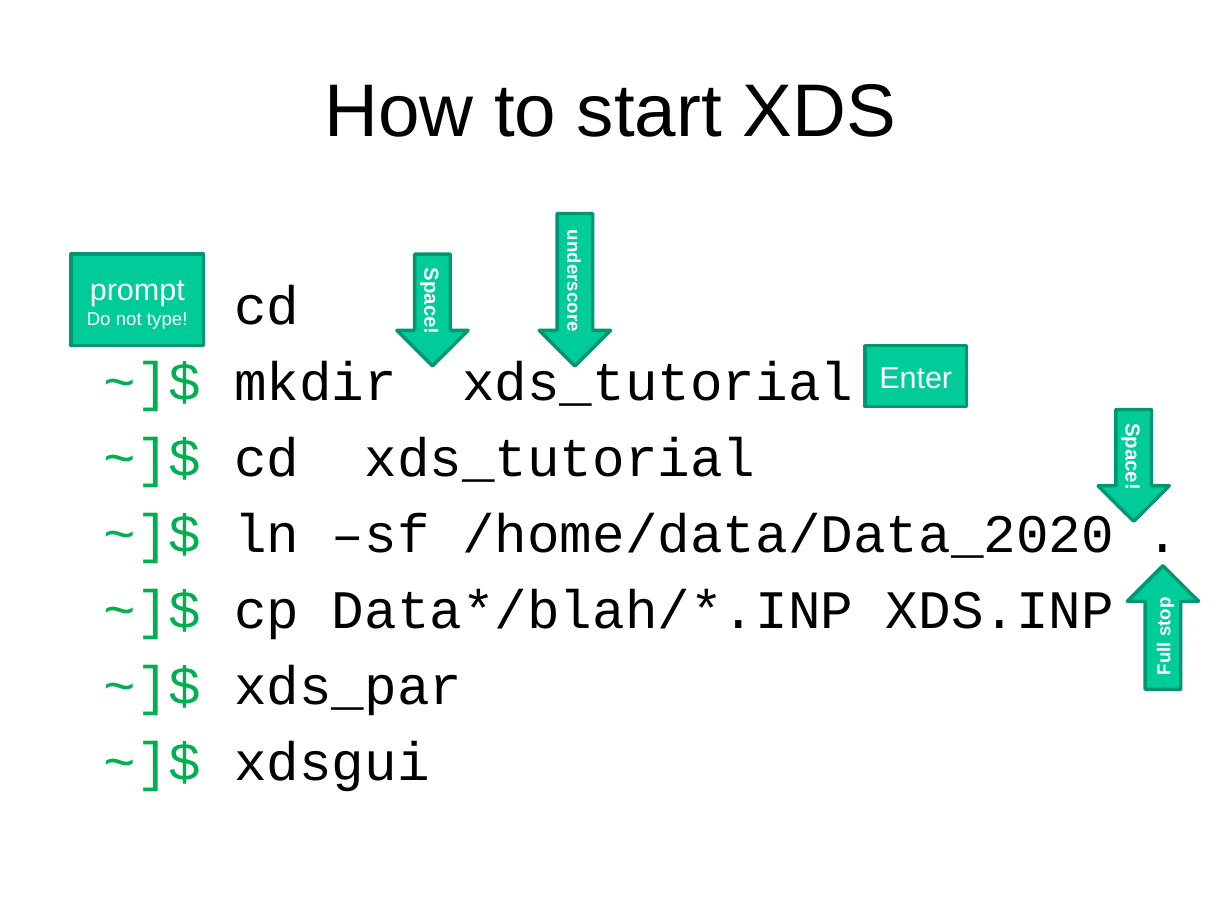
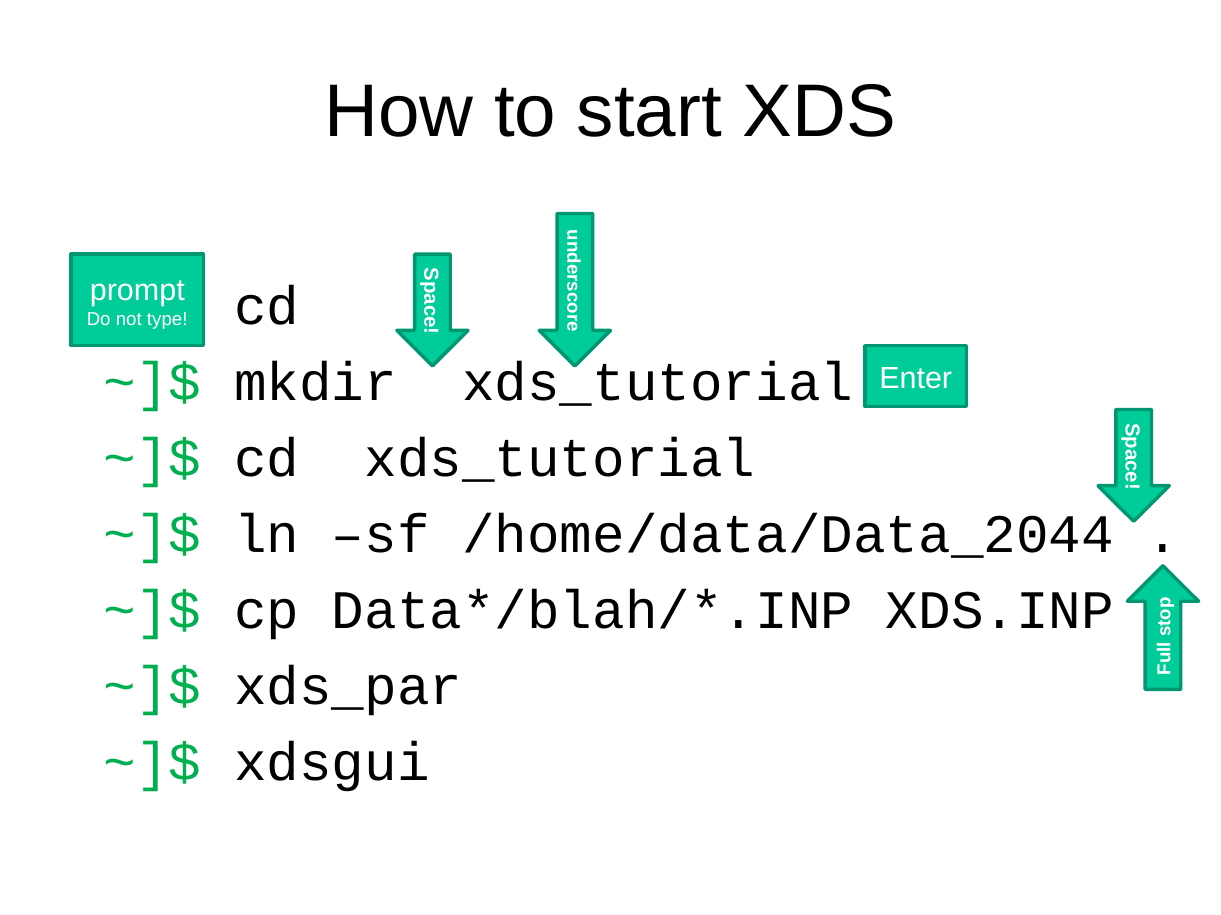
/home/data/Data_2020: /home/data/Data_2020 -> /home/data/Data_2044 (788, 535)
